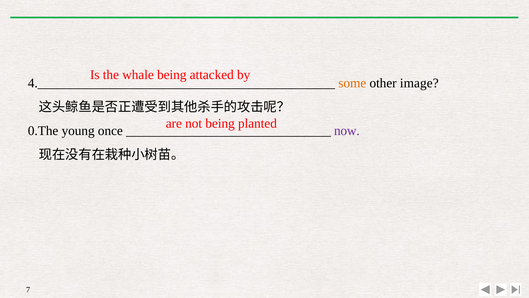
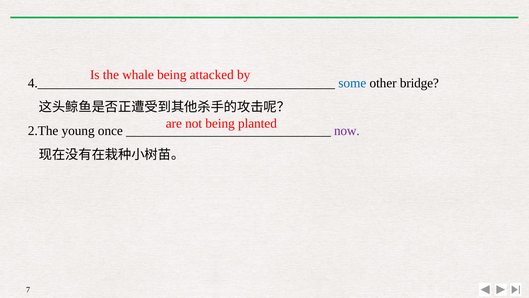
some colour: orange -> blue (352, 83)
image: image -> bridge (419, 83)
0.The: 0.The -> 2.The (43, 131)
